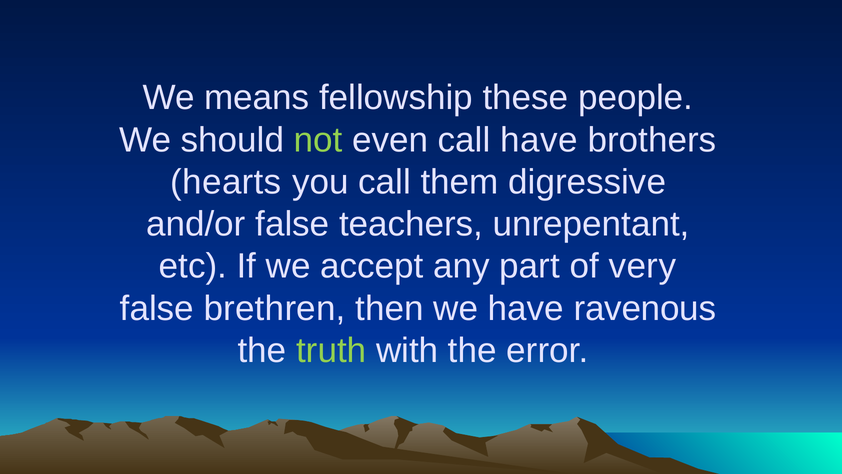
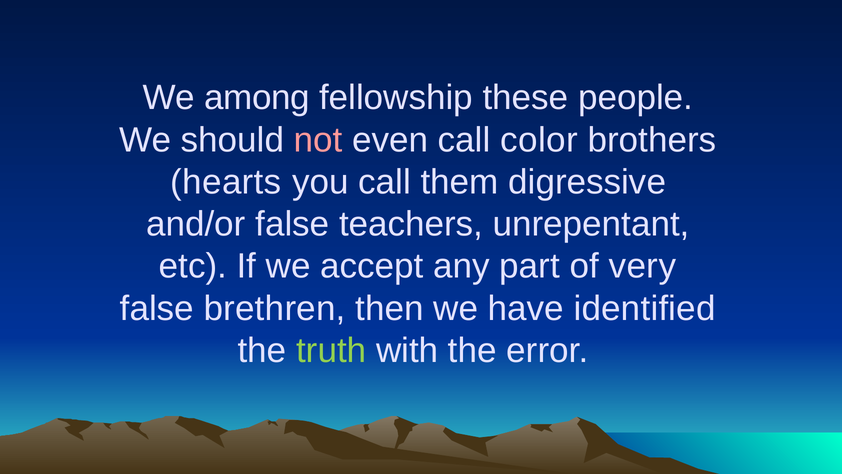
means: means -> among (257, 98)
not colour: light green -> pink (318, 140)
call have: have -> color (539, 140)
ravenous: ravenous -> identified (645, 308)
